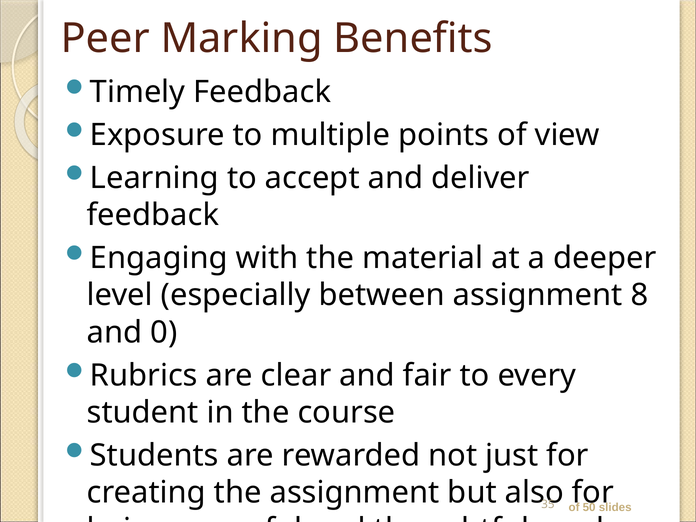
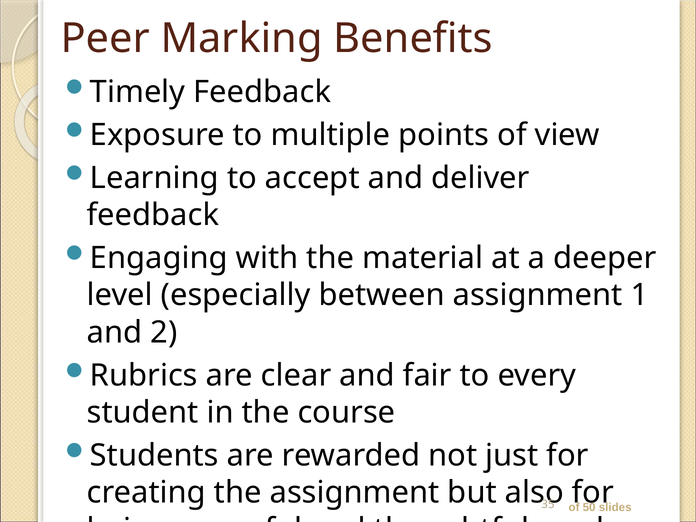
8: 8 -> 1 (640, 295)
0: 0 -> 2 (164, 332)
